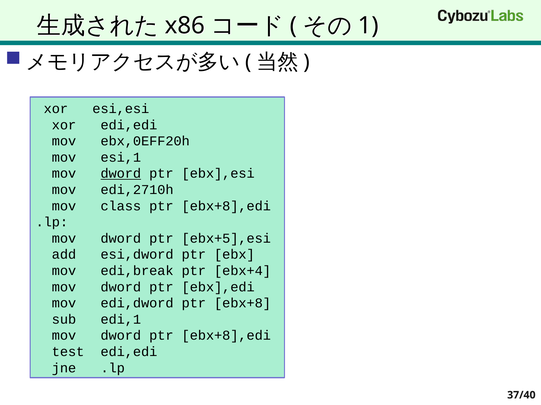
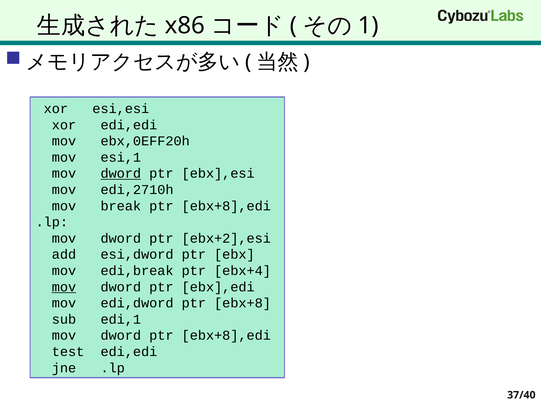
class: class -> break (121, 206)
ebx+5],esi: ebx+5],esi -> ebx+2],esi (226, 239)
mov underline: none -> present (64, 287)
